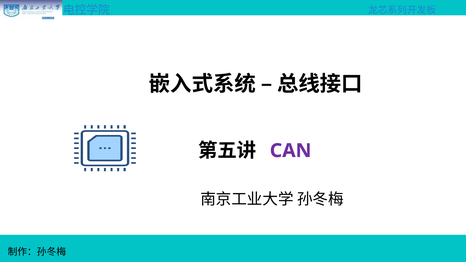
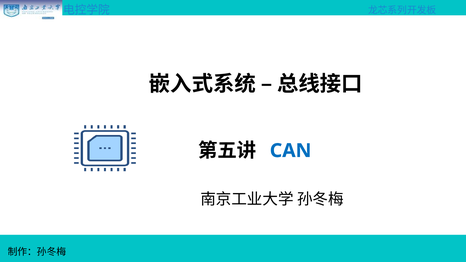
CAN colour: purple -> blue (291, 151)
